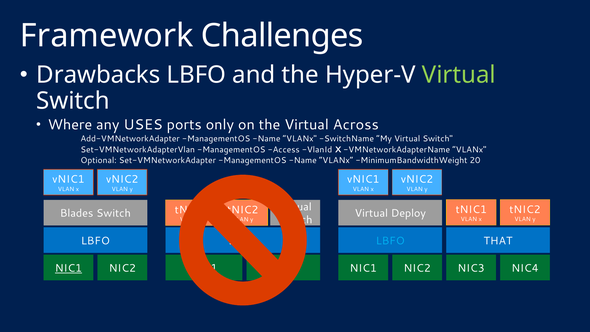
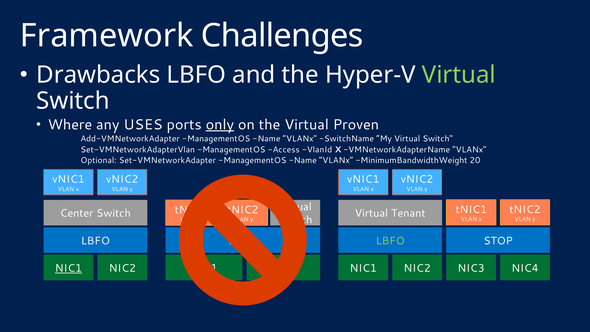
only underline: none -> present (220, 125)
Across: Across -> Proven (356, 125)
Blades: Blades -> Center (77, 213)
Deploy: Deploy -> Tenant (408, 213)
LBFO colour: light blue -> light green (390, 241)
THAT: THAT -> STOP (498, 241)
